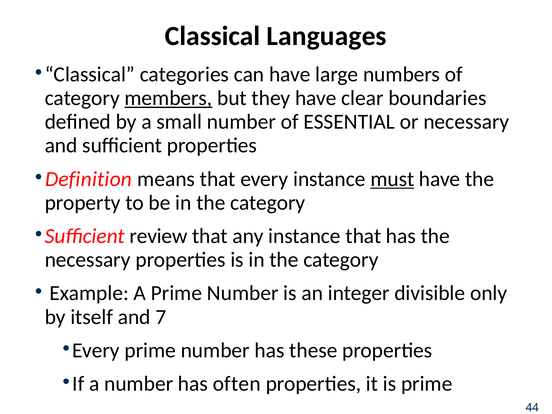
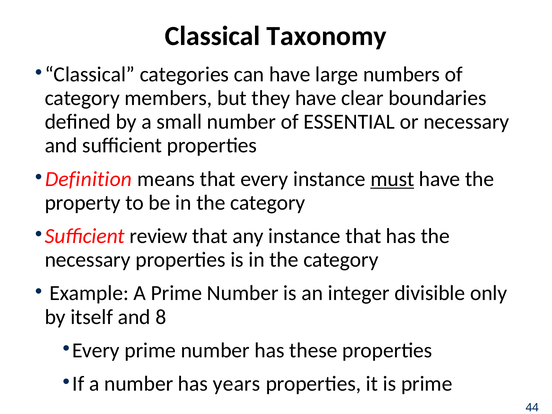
Languages: Languages -> Taxonomy (327, 36)
members underline: present -> none (168, 98)
7: 7 -> 8 (161, 317)
often: often -> years (237, 384)
